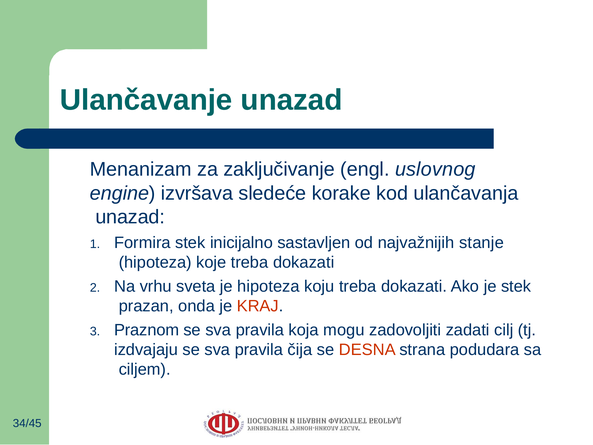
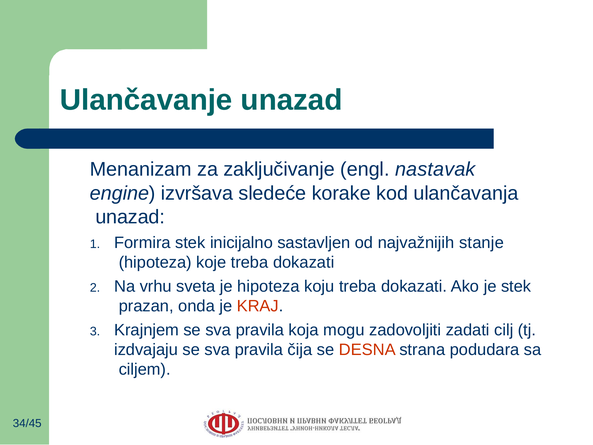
uslovnog: uslovnog -> nastavak (435, 169)
Praznom: Praznom -> Krajnjem (147, 330)
